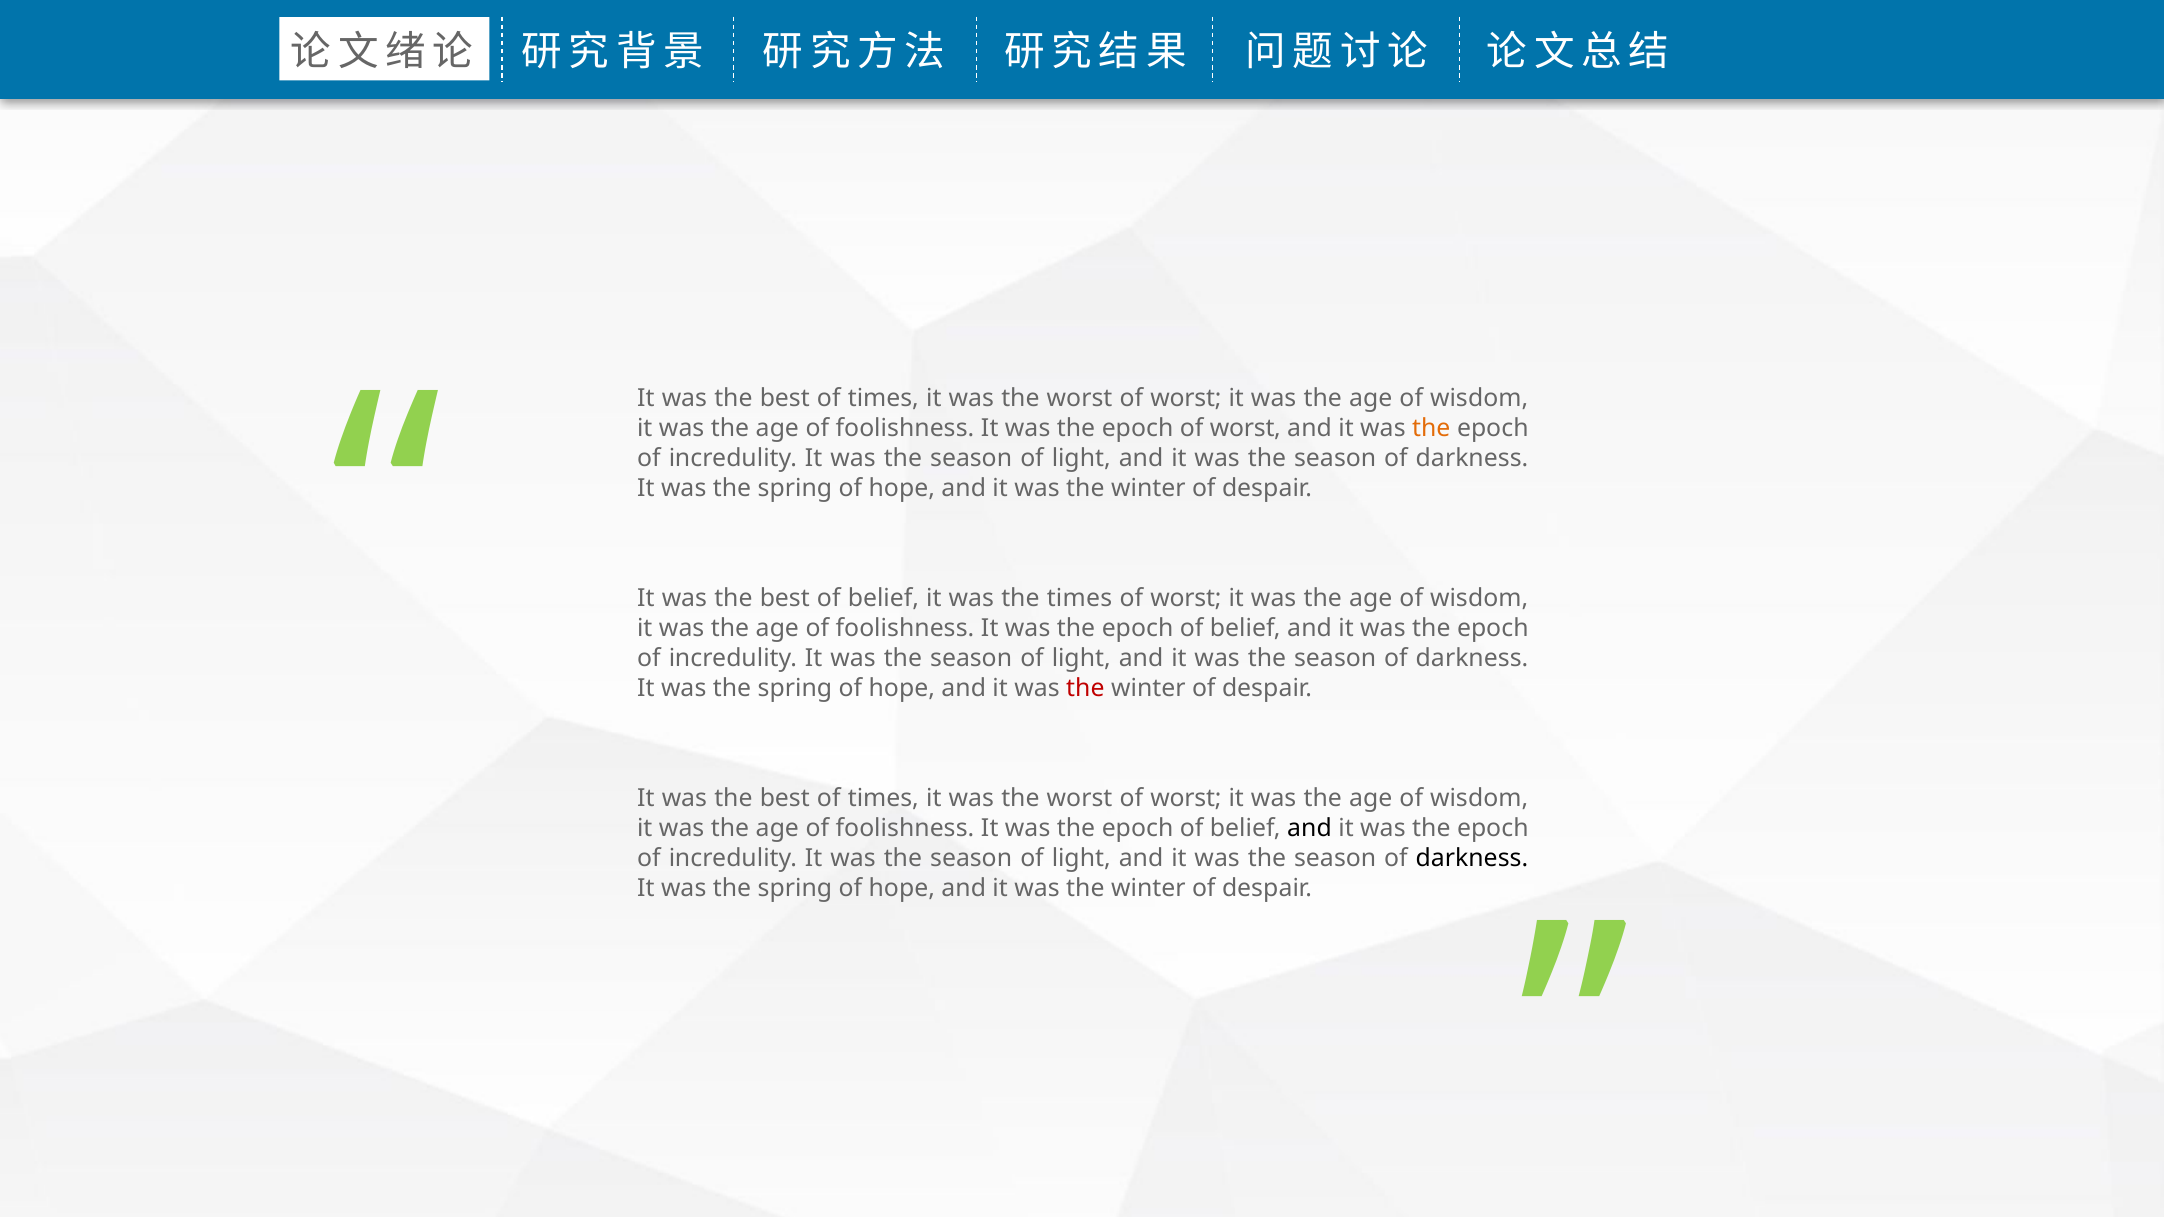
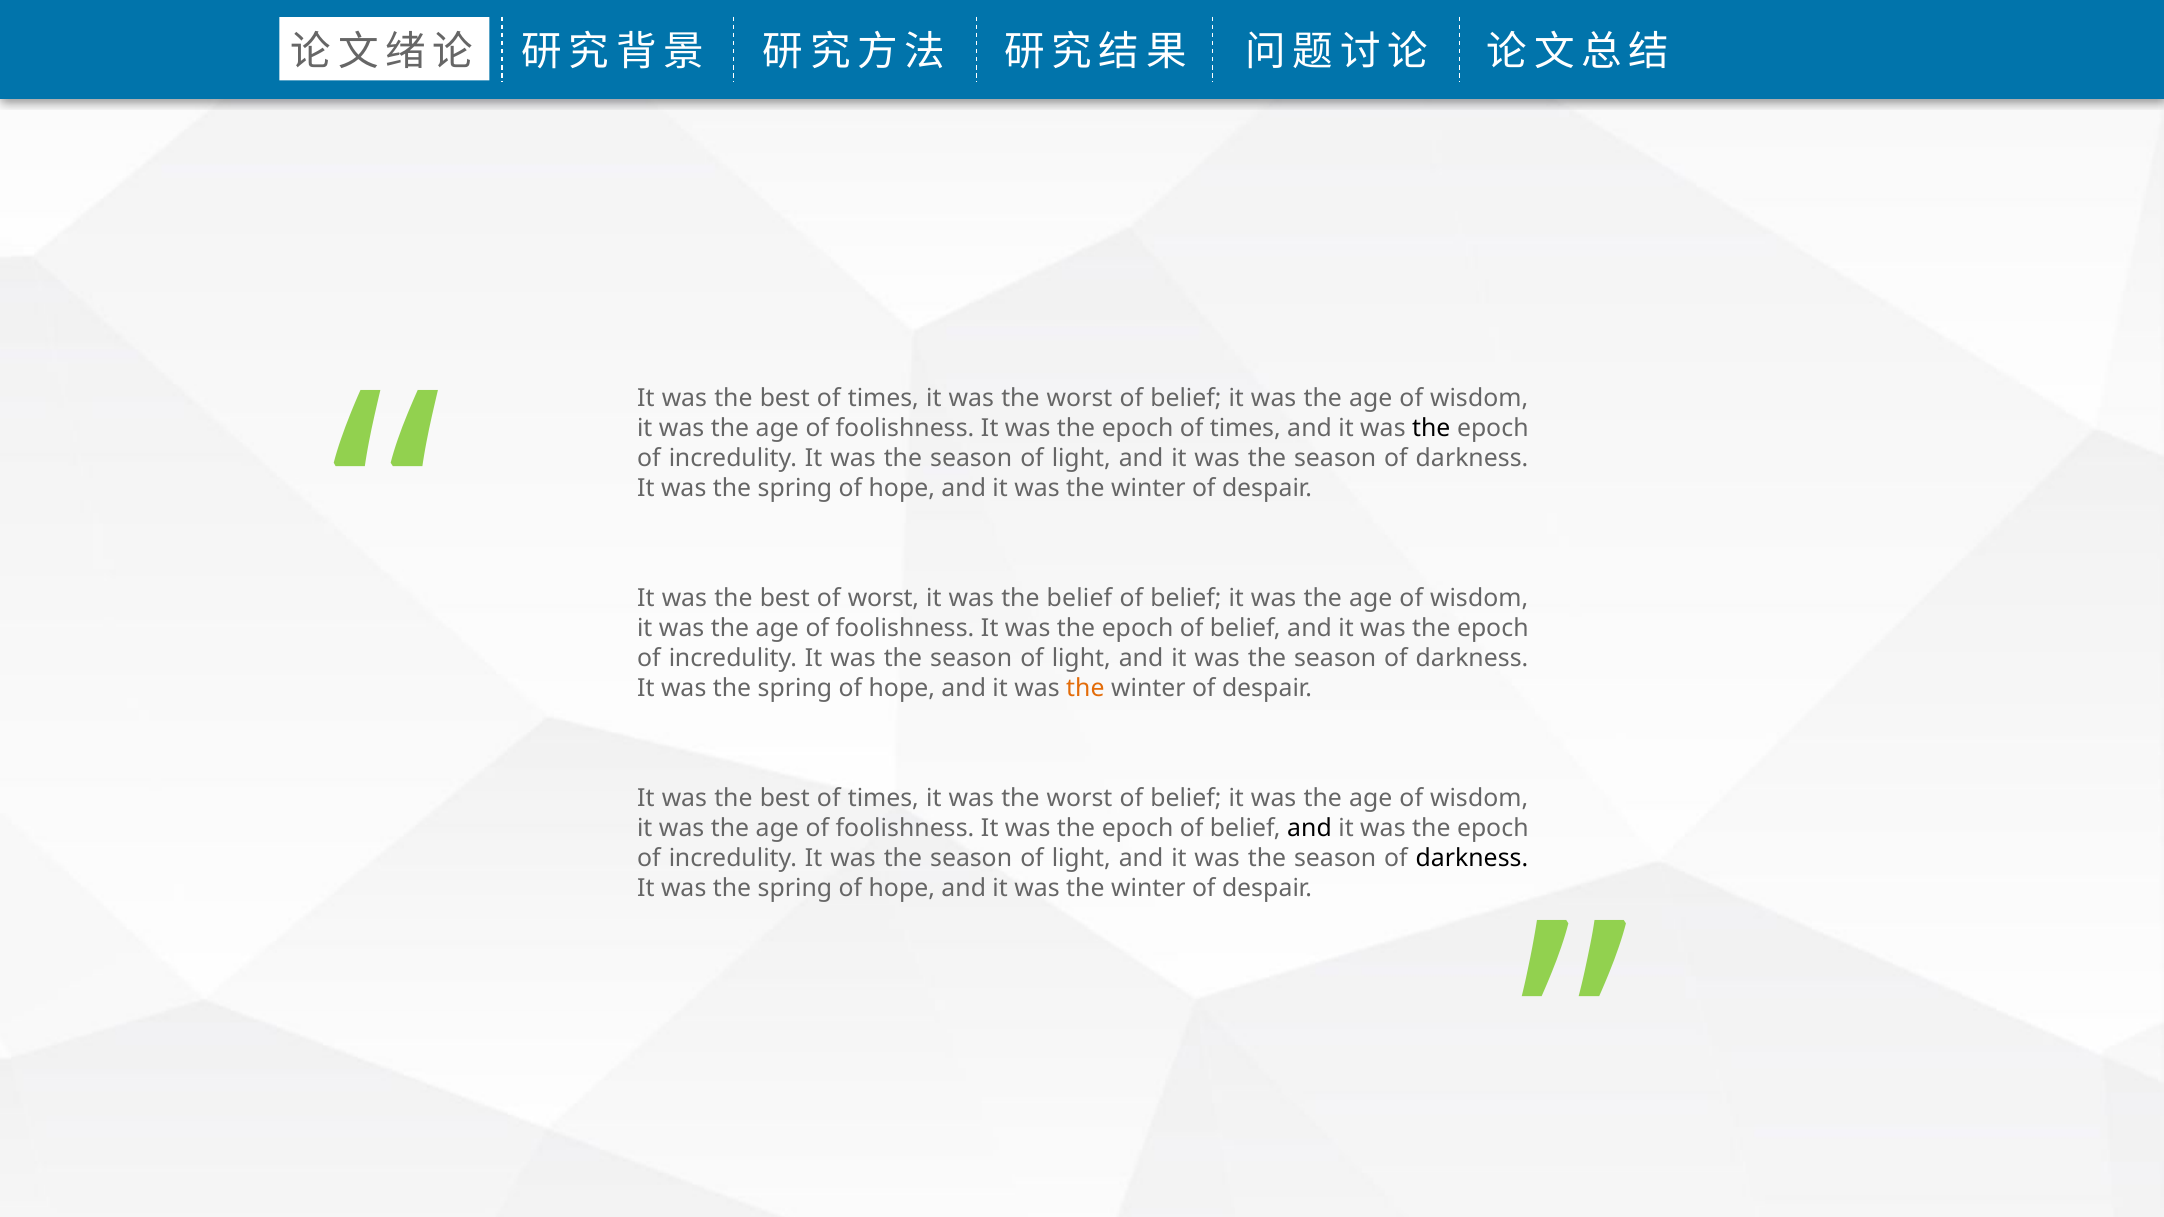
worst: worst -> belief (1186, 399)
epoch of worst: worst -> times (1245, 429)
the colour: orange -> black (1431, 429)
best of belief: belief -> worst (883, 599)
the times: times -> belief (1079, 599)
worst: worst -> belief (1186, 599)
the colour: red -> orange (1085, 688)
worst: worst -> belief (1186, 799)
